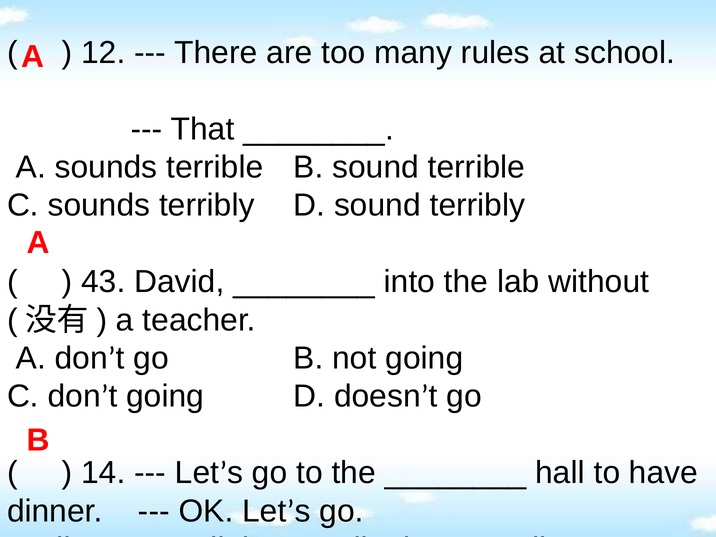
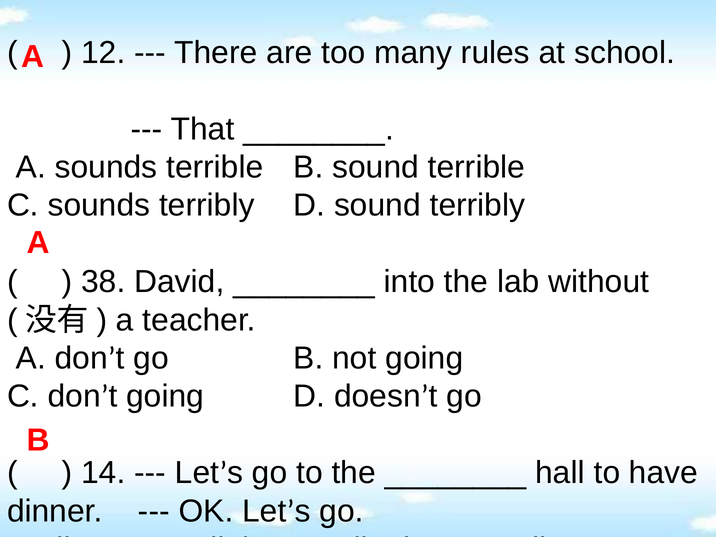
43: 43 -> 38 (103, 282)
